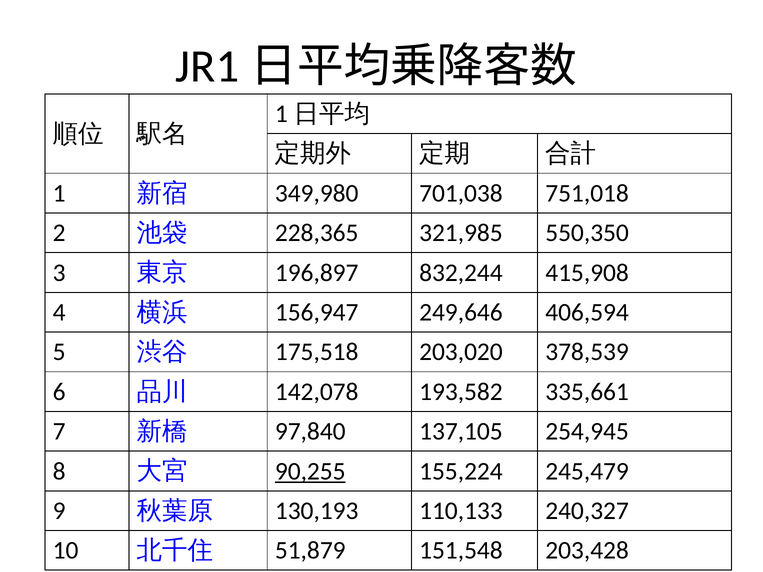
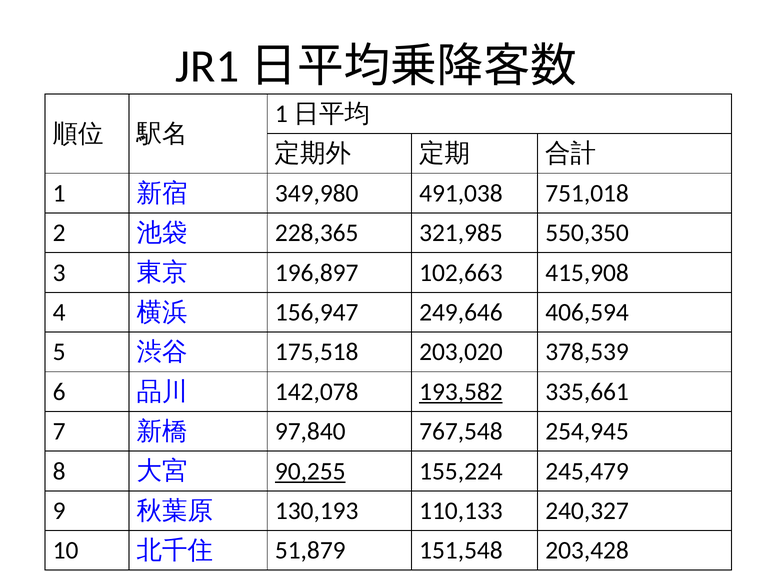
701,038: 701,038 -> 491,038 (461, 193)
832,244: 832,244 -> 102,663 (461, 273)
193,582 underline: none -> present (461, 392)
137,105: 137,105 -> 767,548 (461, 432)
